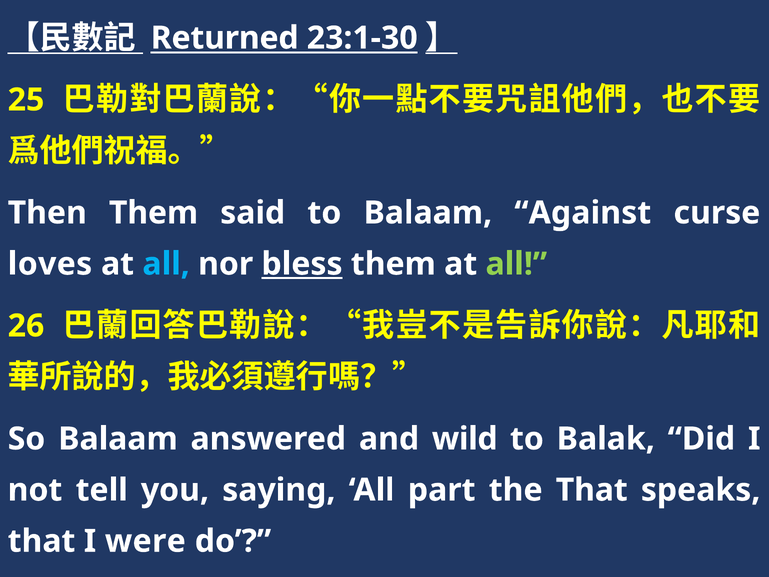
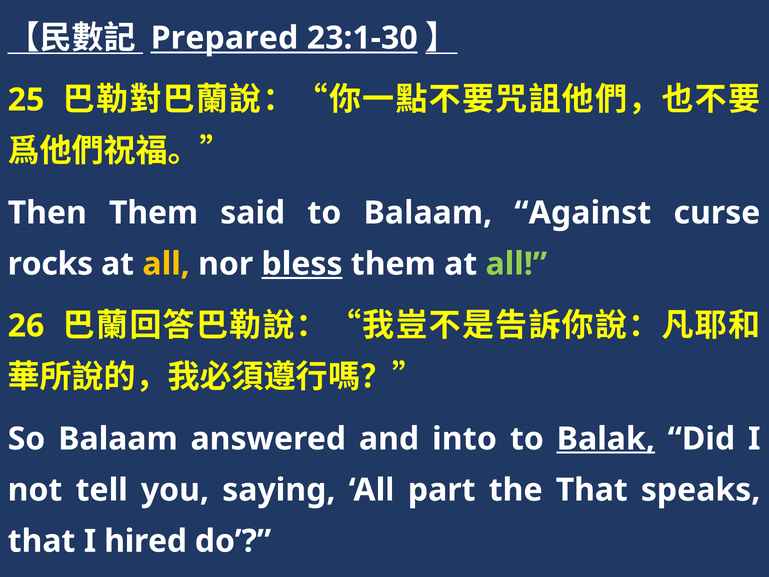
Returned: Returned -> Prepared (224, 38)
loves: loves -> rocks (50, 264)
all colour: light blue -> yellow (166, 264)
wild: wild -> into (464, 439)
Balak underline: none -> present (606, 439)
were: were -> hired (146, 541)
